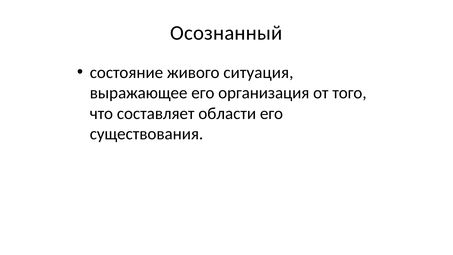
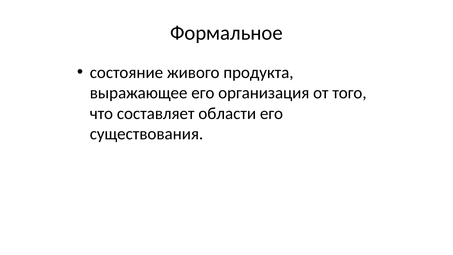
Осознанный: Осознанный -> Формальное (226, 33)
ситуация: ситуация -> продукта (258, 73)
